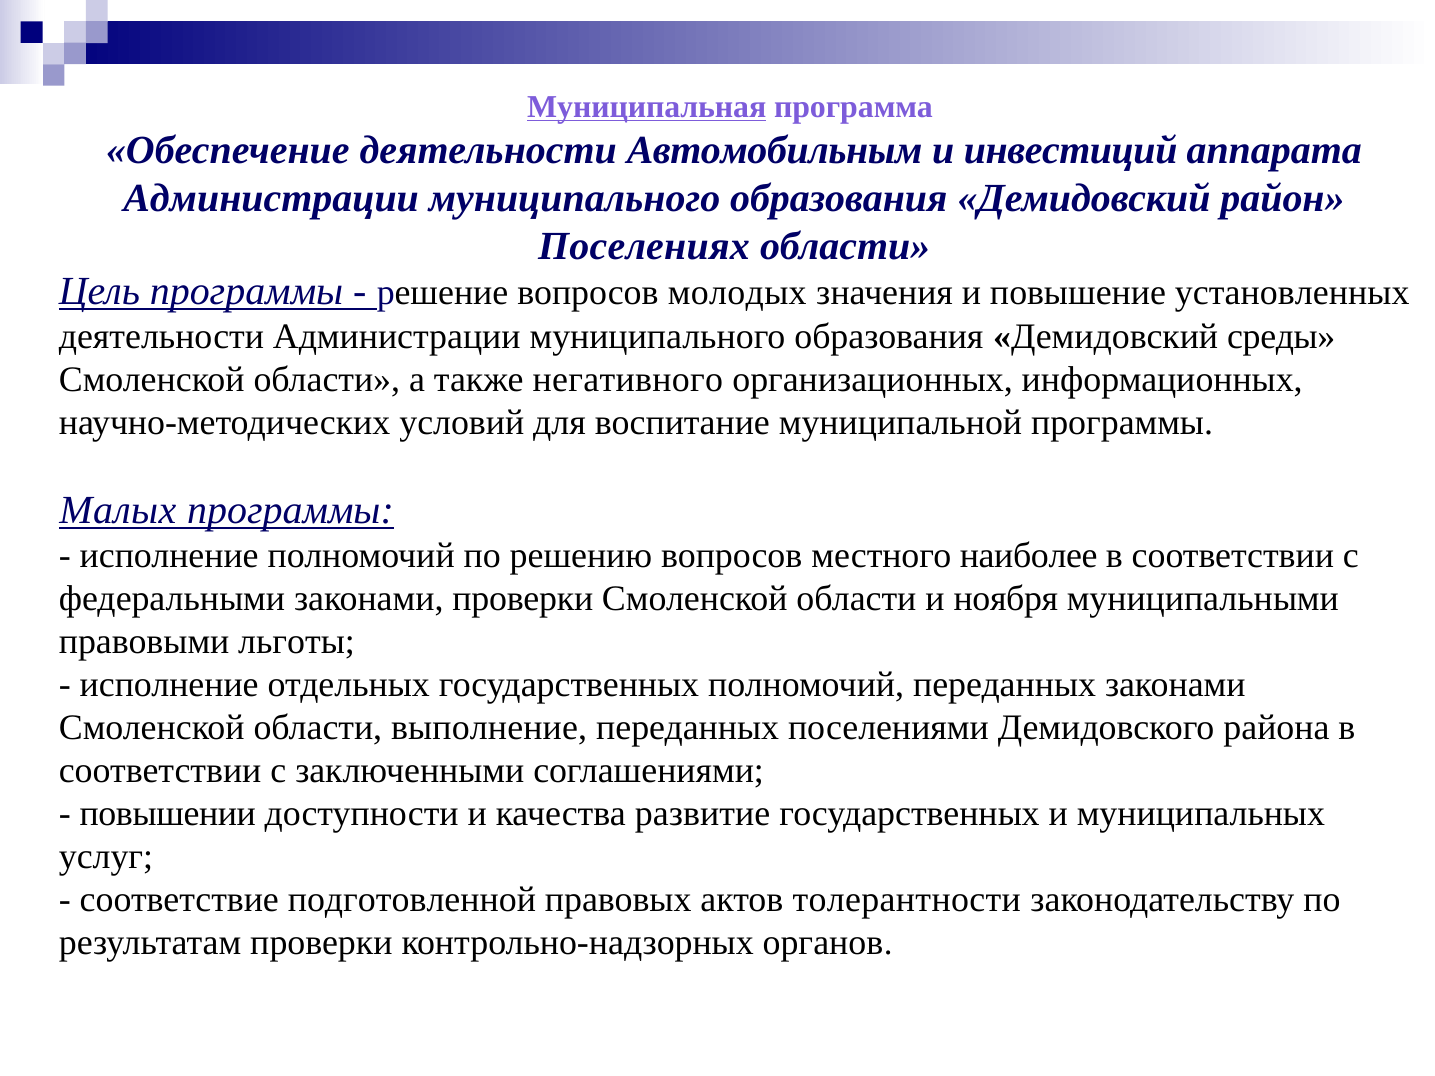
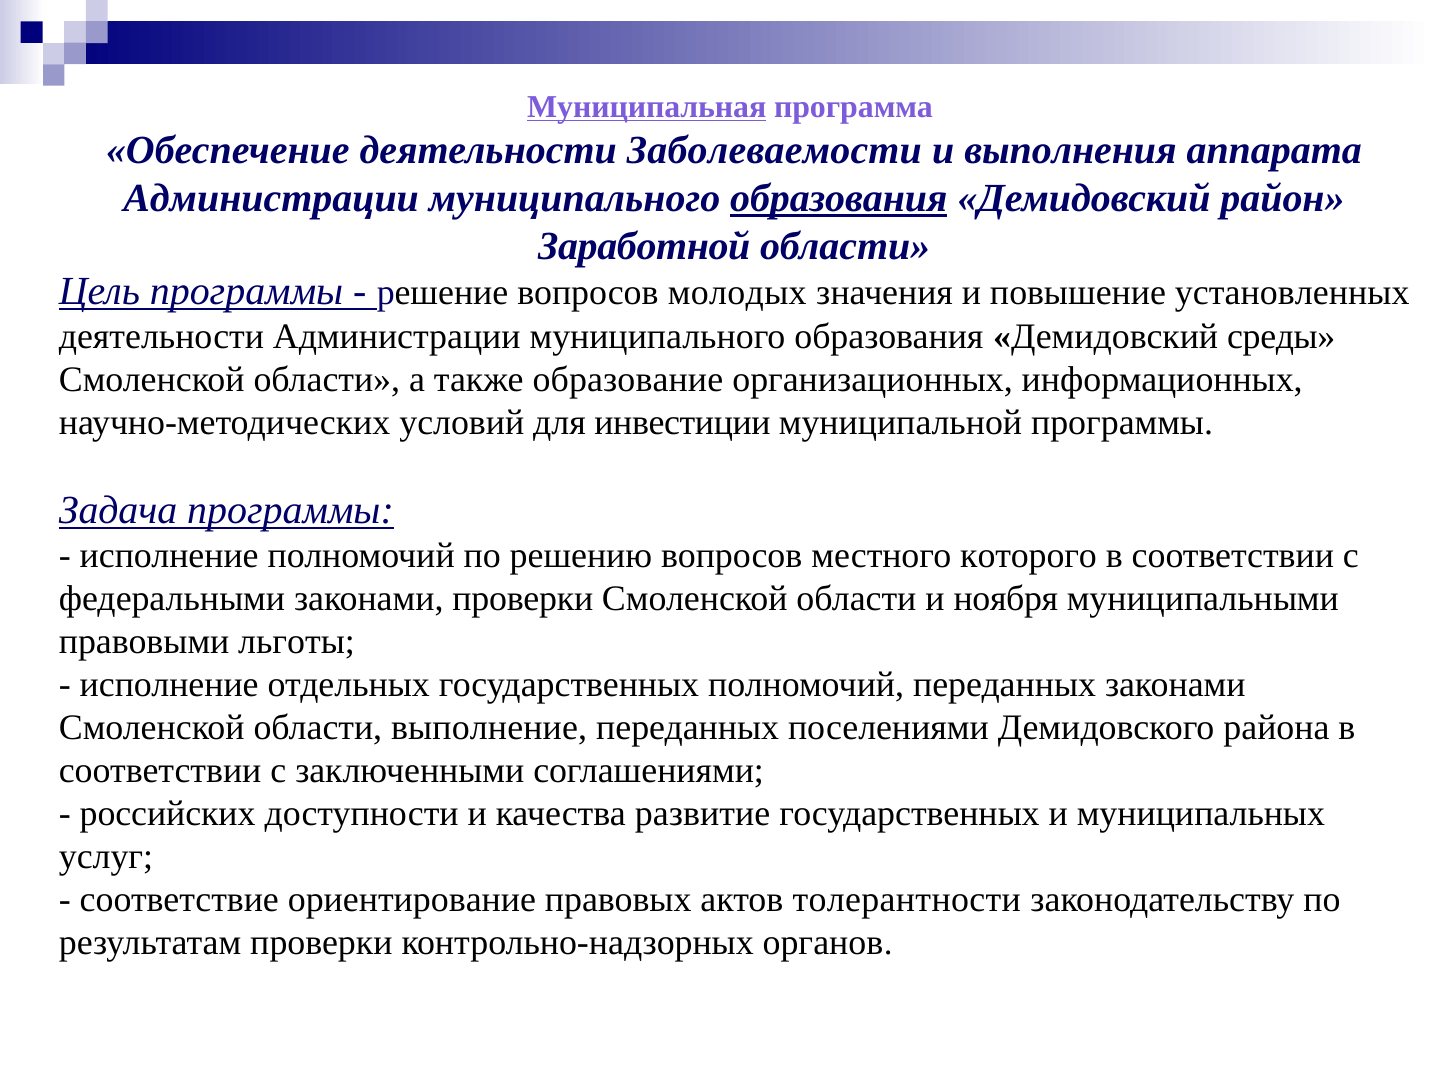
Автомобильным: Автомобильным -> Заболеваемости (774, 150)
инвестиций: инвестиций -> выполнения (1070, 150)
образования underline: none -> present (839, 198)
Поселениях: Поселениях -> Заработной (644, 246)
негативного: негативного -> образование (628, 380)
воспитание: воспитание -> инвестиции (683, 423)
Малых: Малых -> Задача (118, 510)
наиболее: наиболее -> которого (1029, 556)
повышении: повышении -> российских (168, 814)
подготовленной: подготовленной -> ориентирование (412, 900)
